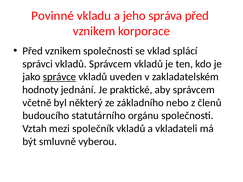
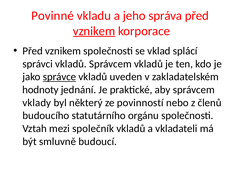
vznikem underline: none -> present (94, 31)
včetně: včetně -> vklady (37, 103)
základního: základního -> povinností (140, 103)
vyberou: vyberou -> budoucí (98, 142)
